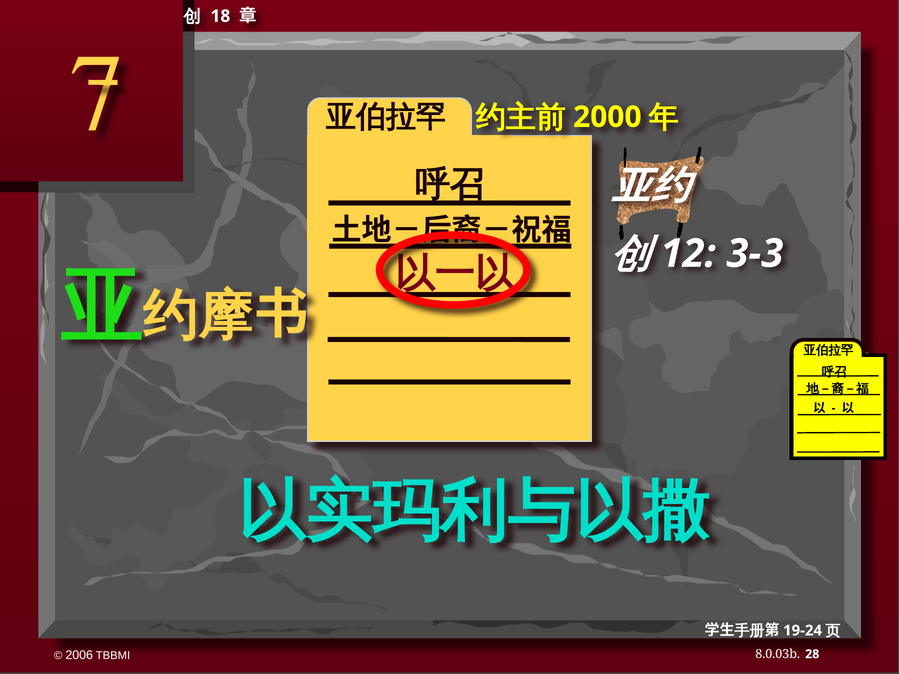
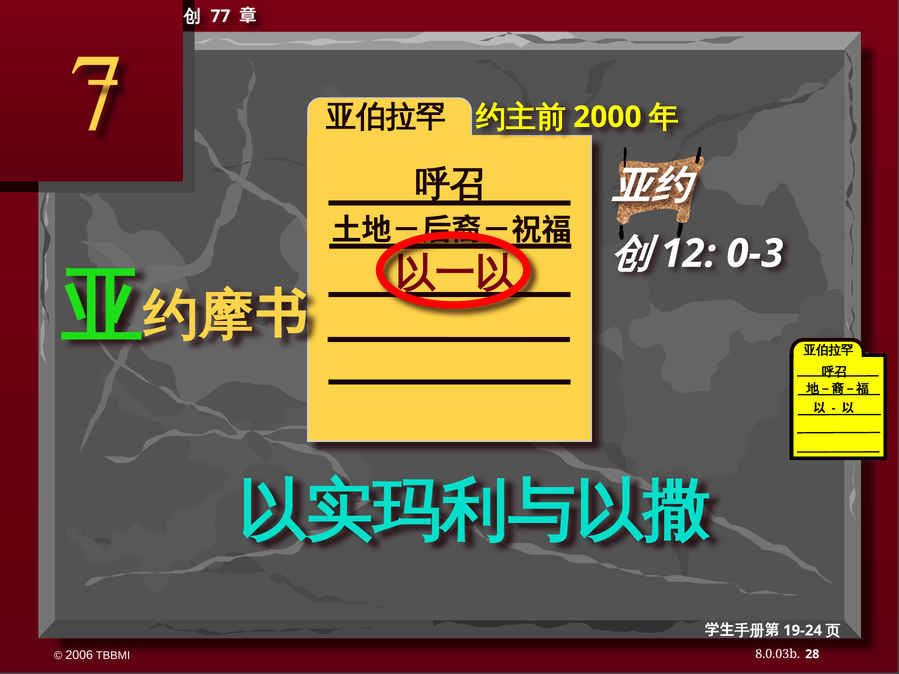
18: 18 -> 77 (220, 16)
3-3: 3-3 -> 0-3 (755, 254)
